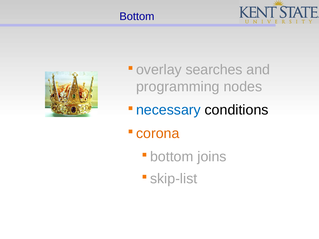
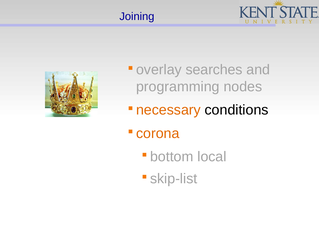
Bottom: Bottom -> Joining (137, 16)
necessary colour: blue -> orange (168, 110)
joins: joins -> local (212, 157)
